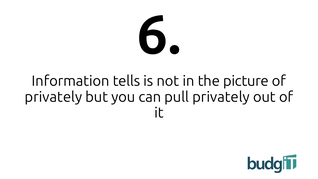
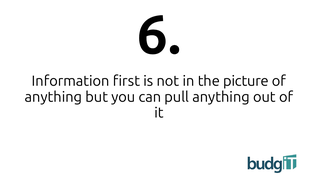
tells: tells -> first (126, 81)
privately: privately -> anything (53, 97)
pull privately: privately -> anything (221, 97)
